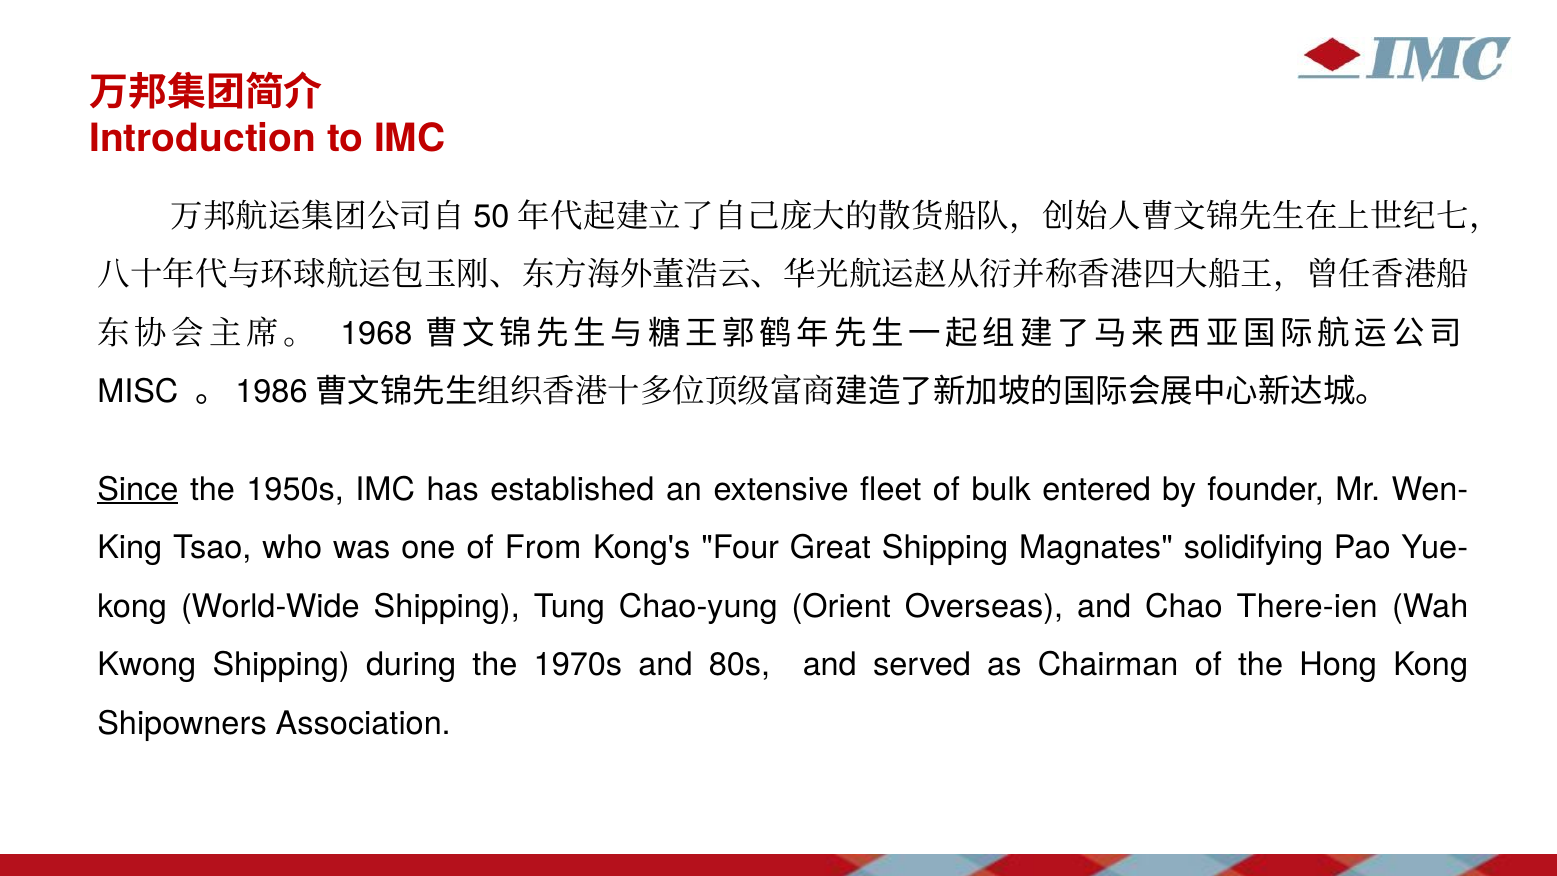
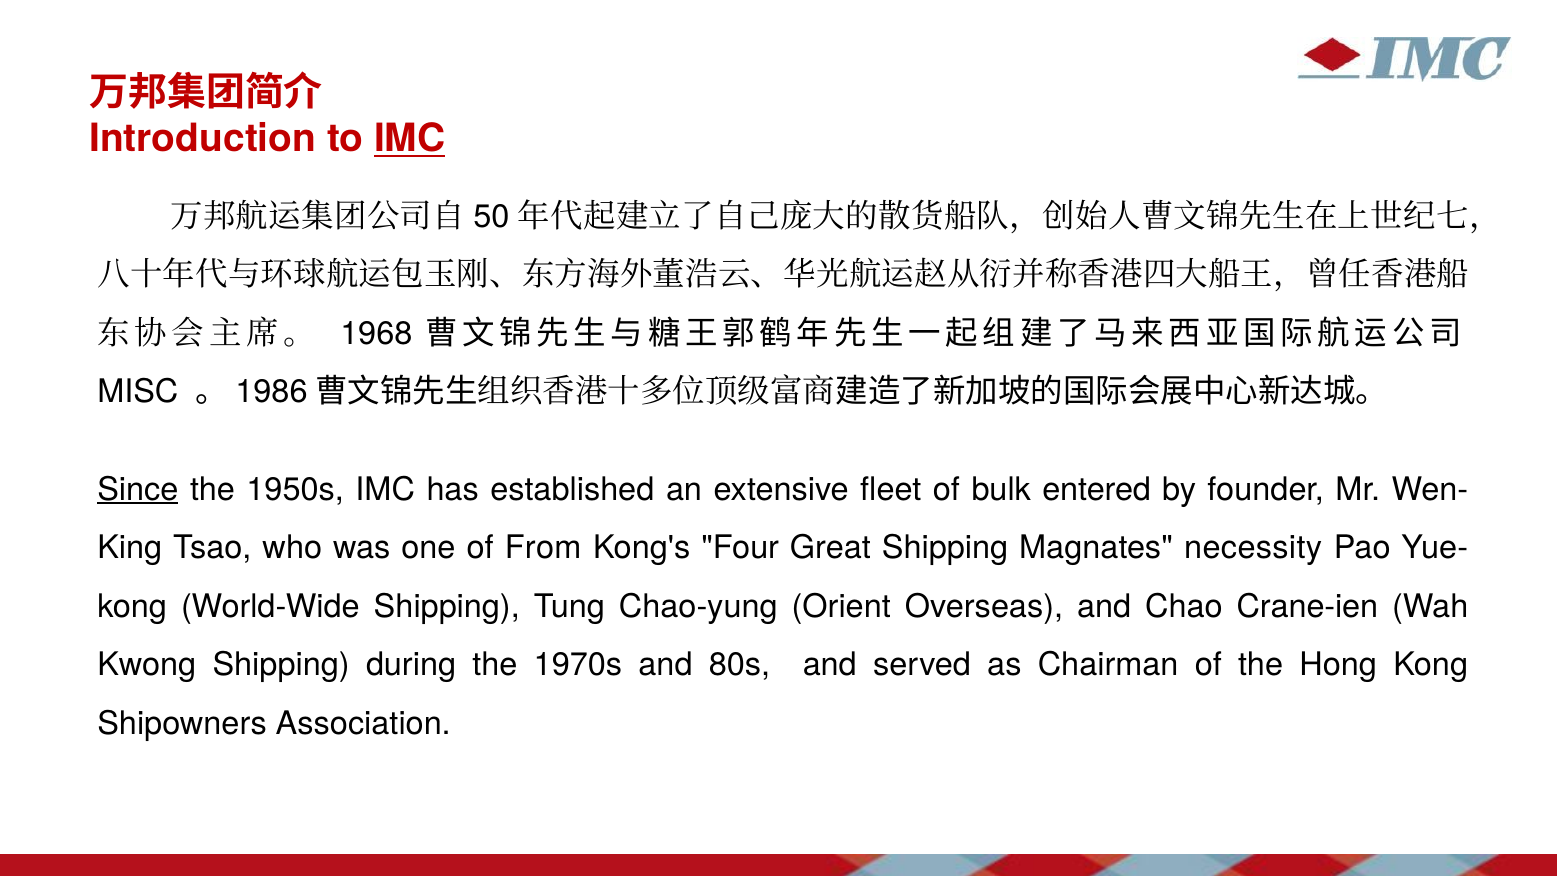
IMC underline: none -> present (410, 139)
solidifying: solidifying -> necessity (1253, 548)
There-ien: There-ien -> Crane-ien (1307, 606)
